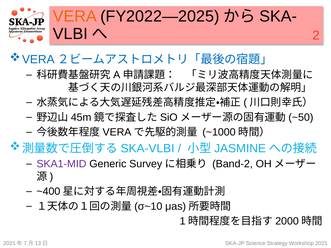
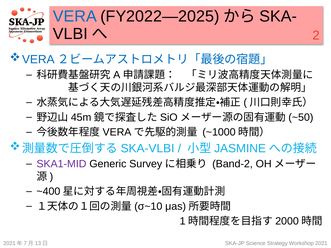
VERA colour: orange -> blue (75, 16)
